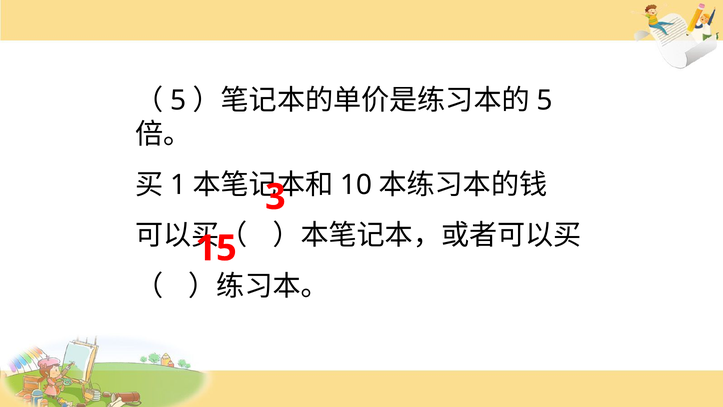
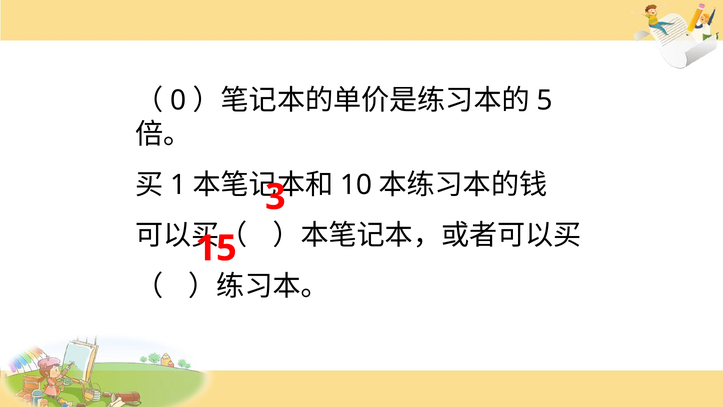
5: 5 -> 0 (178, 100)
